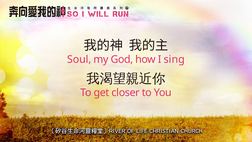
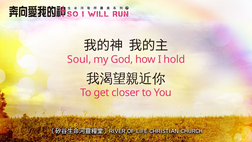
sing: sing -> hold (174, 59)
